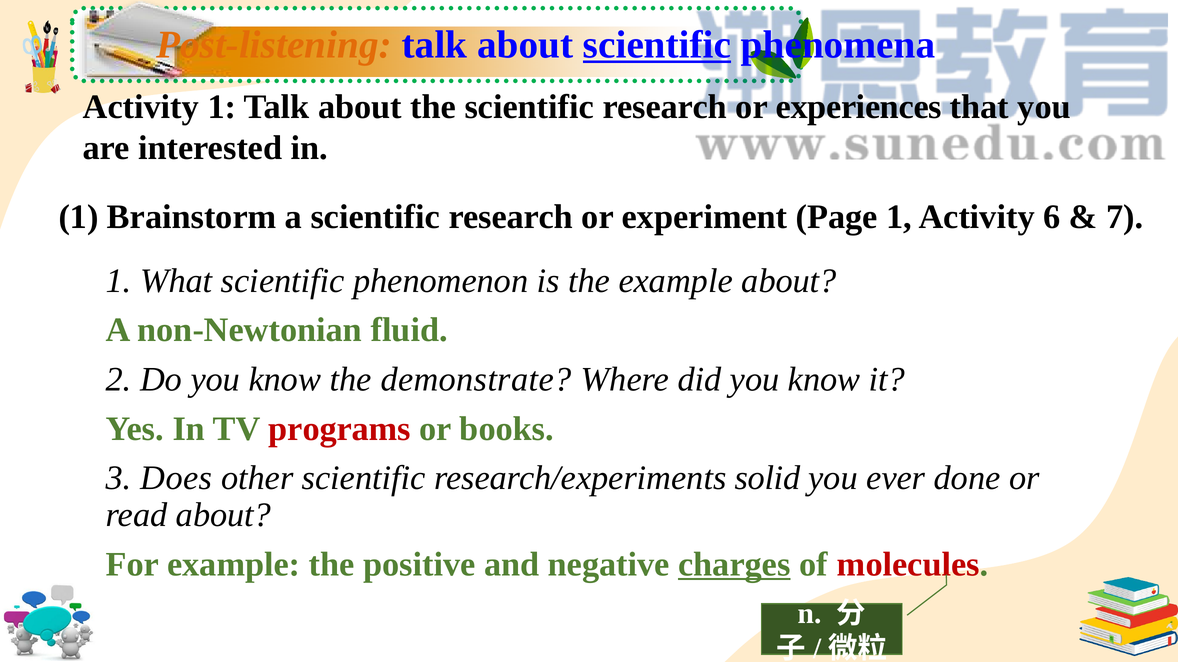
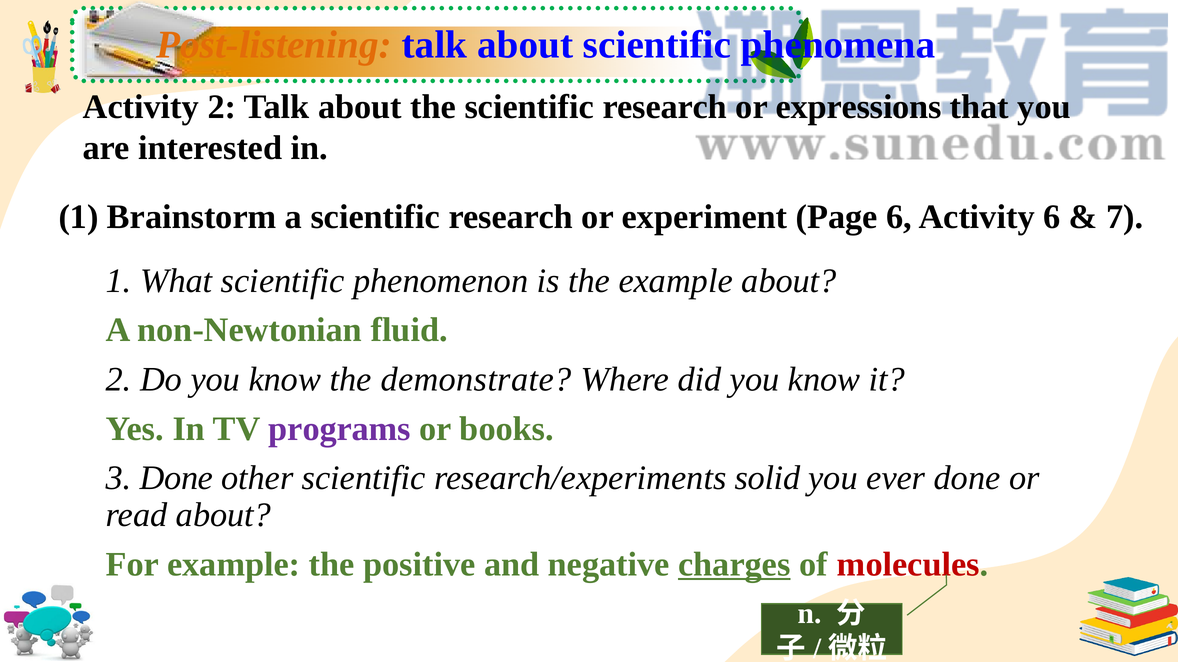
scientific underline: present -> none (657, 45)
Activity 1: 1 -> 2 (222, 107)
experiences: experiences -> expressions (859, 107)
Page 1: 1 -> 6 (899, 217)
programs colour: red -> purple (340, 429)
3 Does: Does -> Done (177, 478)
